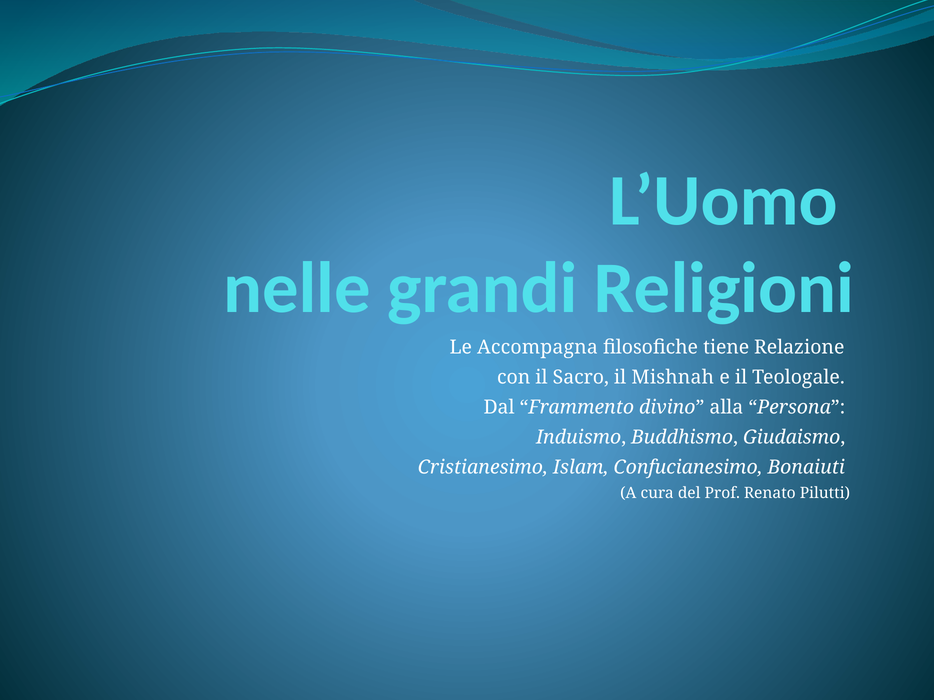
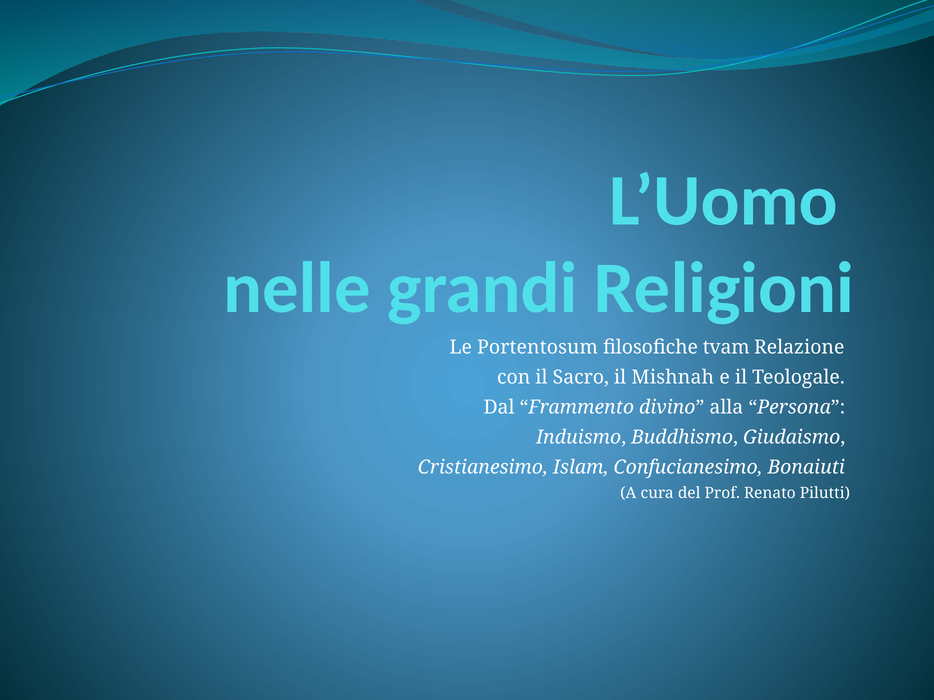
Accompagna: Accompagna -> Portentosum (537, 347)
tiene: tiene -> tvam (726, 347)
